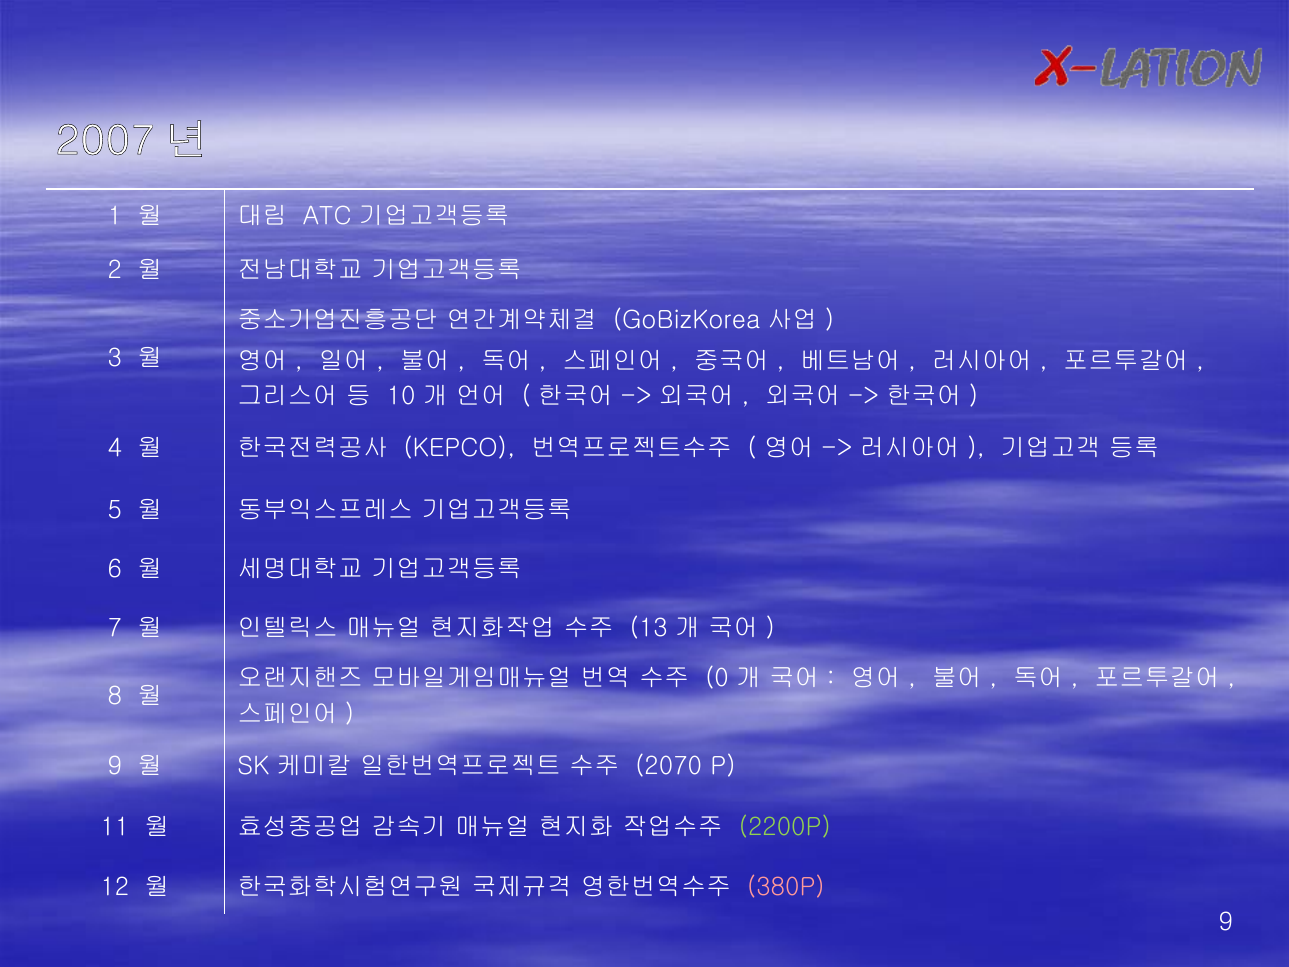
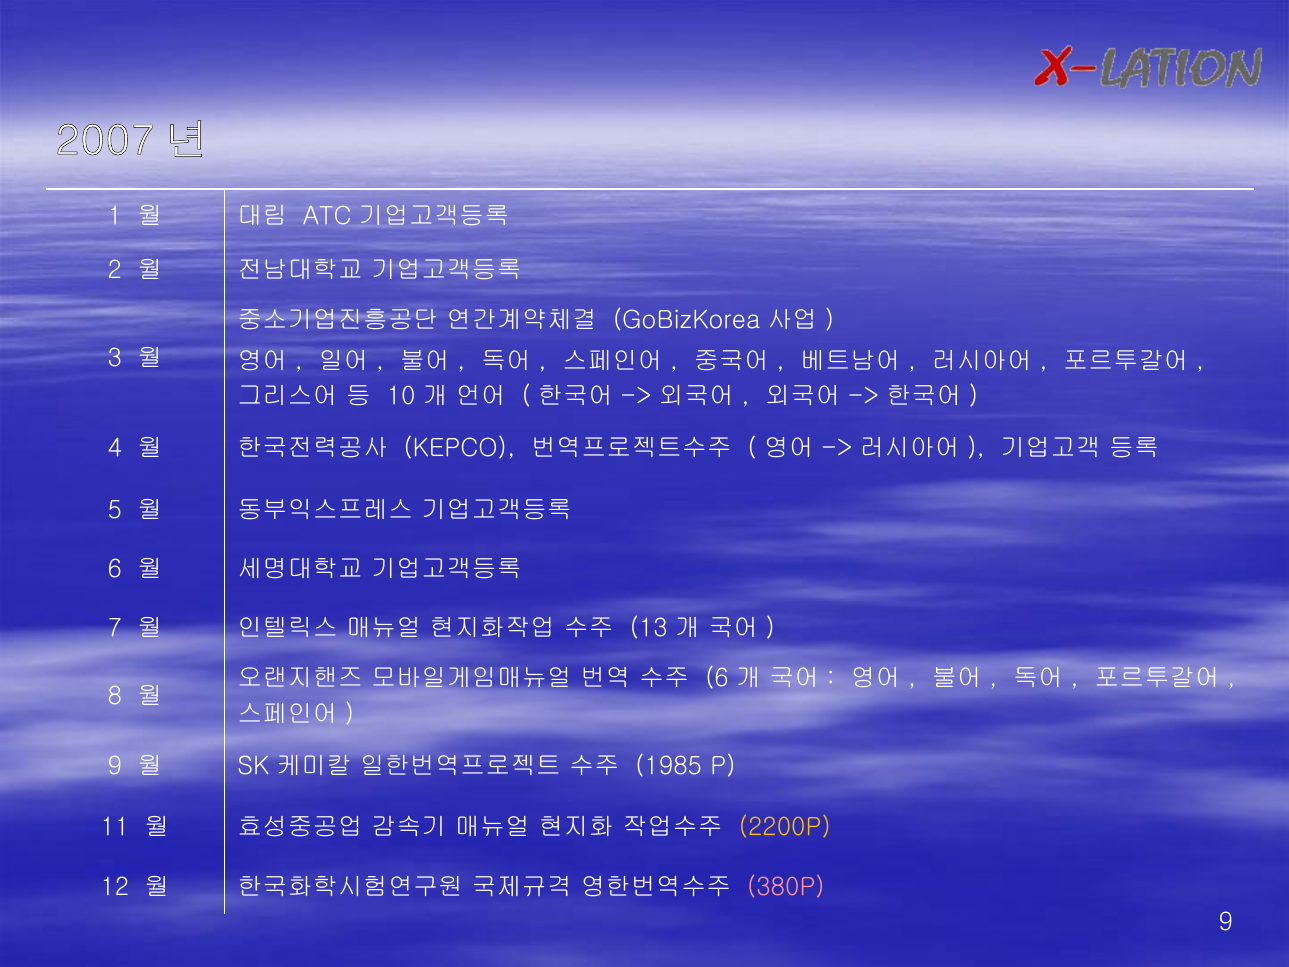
0: 0 -> 6 (717, 678)
2070: 2070 -> 1985 (669, 766)
2200P colour: light green -> yellow (785, 827)
